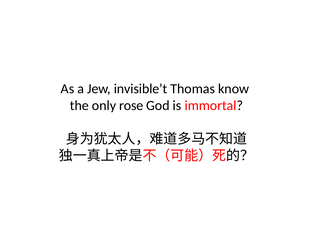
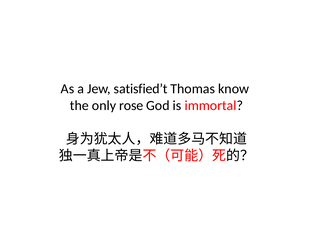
invisible’t: invisible’t -> satisfied’t (141, 89)
